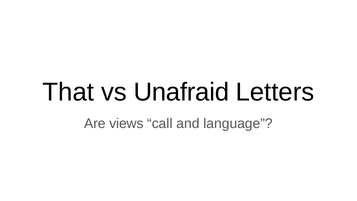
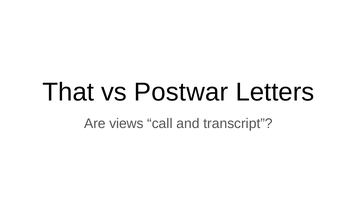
Unafraid: Unafraid -> Postwar (181, 92)
language: language -> transcript (238, 124)
